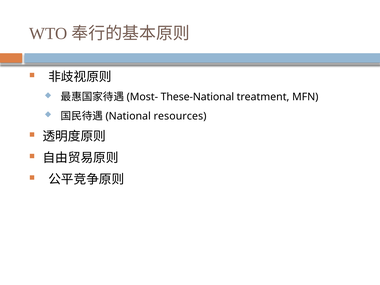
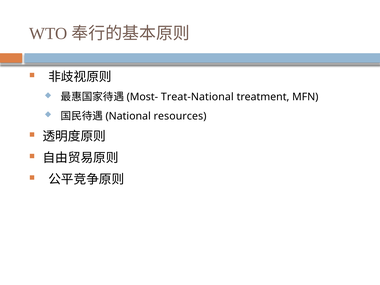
These-National: These-National -> Treat-National (197, 97)
